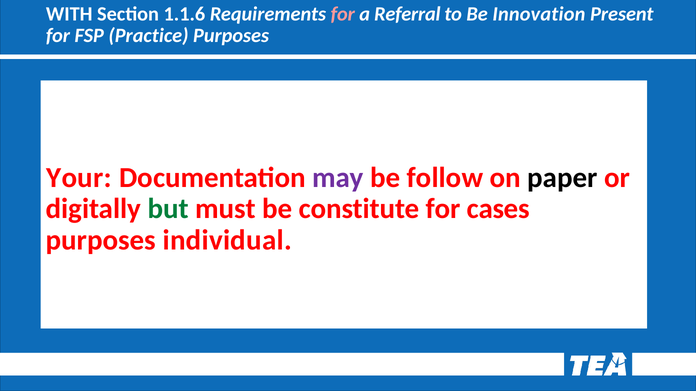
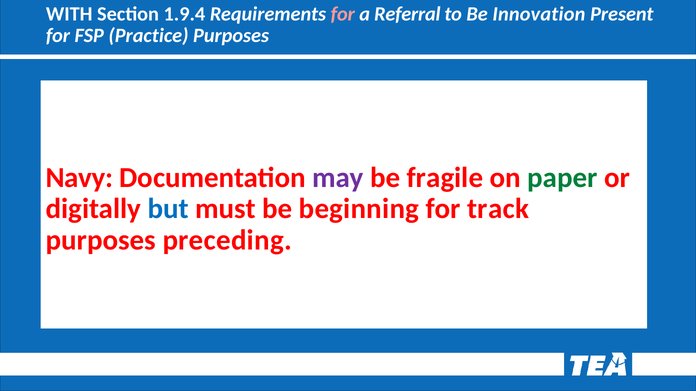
1.1.6: 1.1.6 -> 1.9.4 (184, 14)
Your: Your -> Navy (79, 178)
follow: follow -> fragile (445, 178)
paper colour: black -> green (563, 178)
but colour: green -> blue (168, 209)
constitute: constitute -> beginning (359, 209)
cases: cases -> track (498, 209)
individual: individual -> preceding (227, 240)
